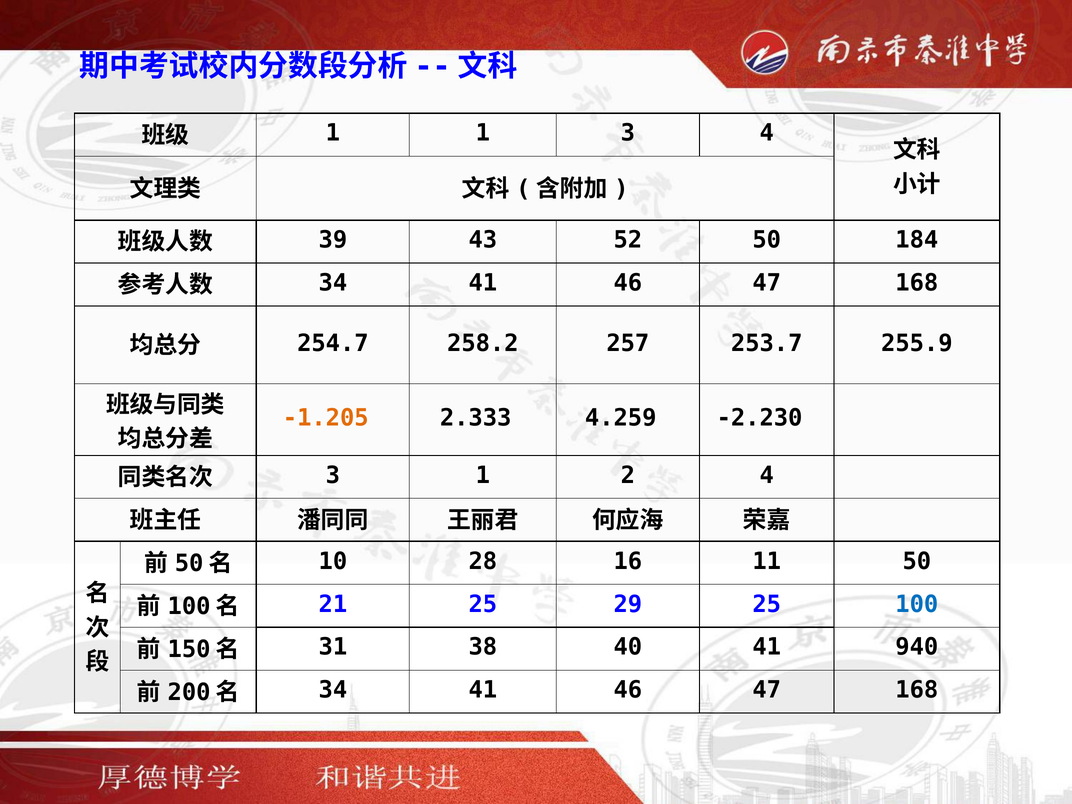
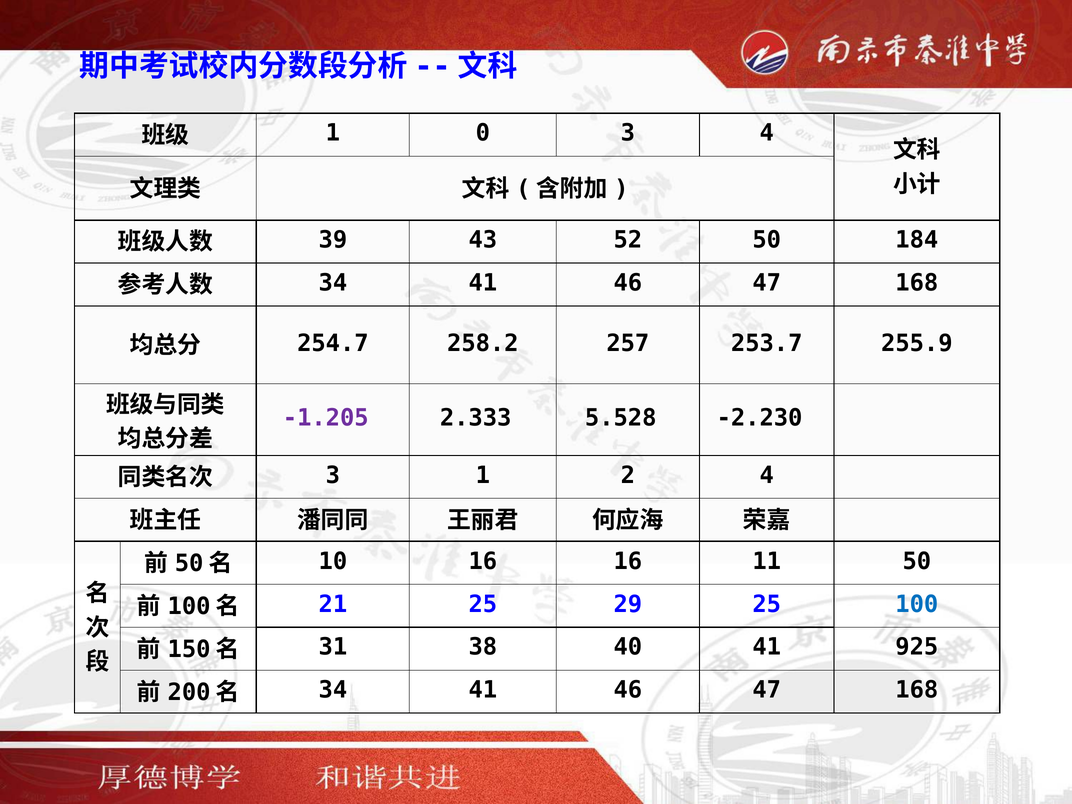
1 1: 1 -> 0 (483, 133)
-1.205 colour: orange -> purple (326, 418)
4.259: 4.259 -> 5.528 (621, 418)
10 28: 28 -> 16 (483, 561)
940: 940 -> 925 (917, 647)
